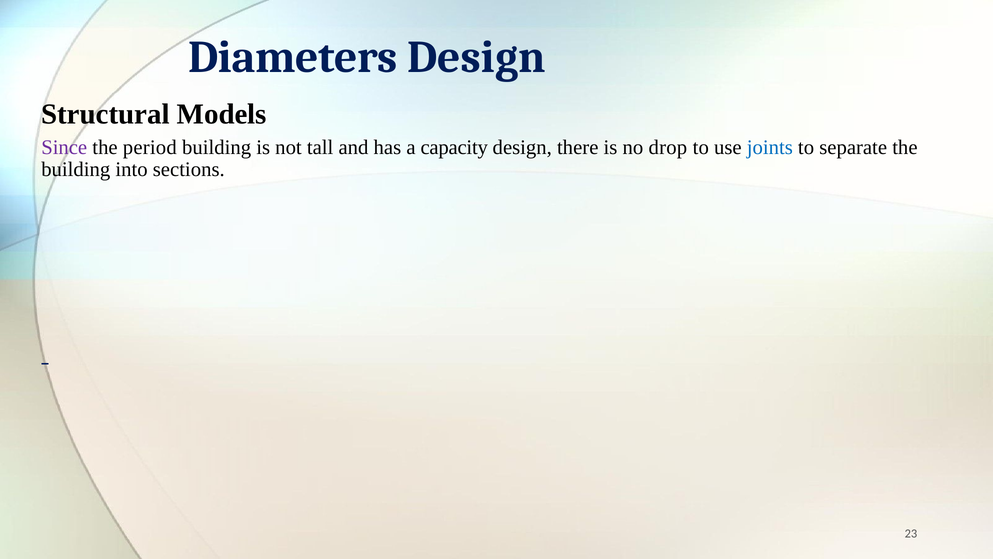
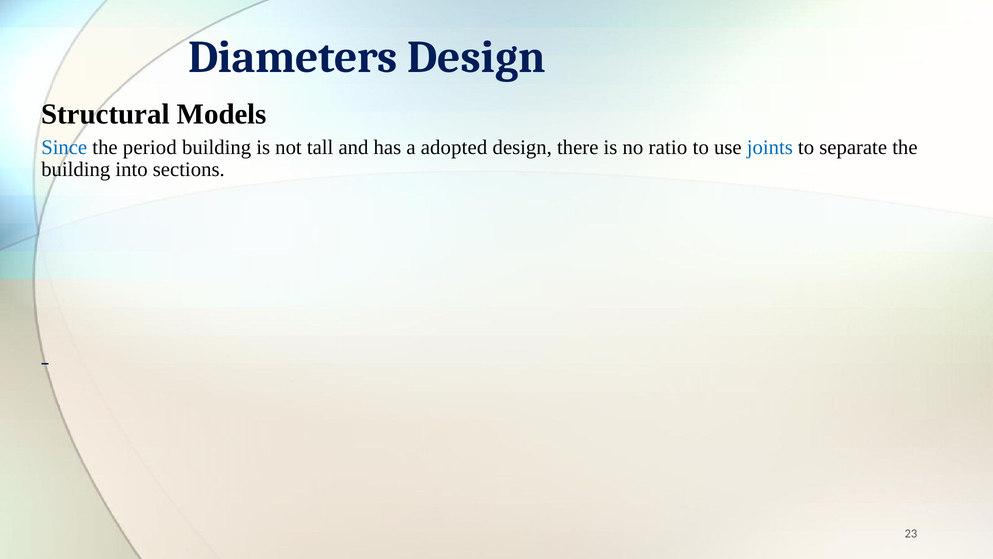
Since colour: purple -> blue (64, 147)
capacity: capacity -> adopted (454, 147)
drop: drop -> ratio (668, 147)
